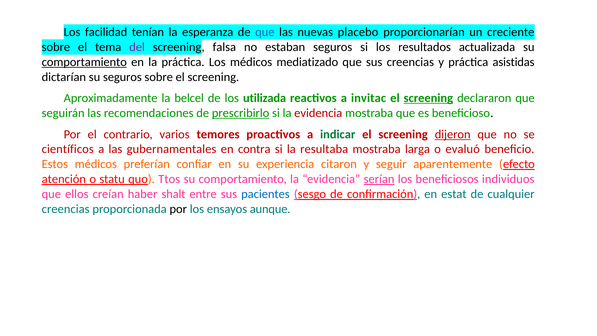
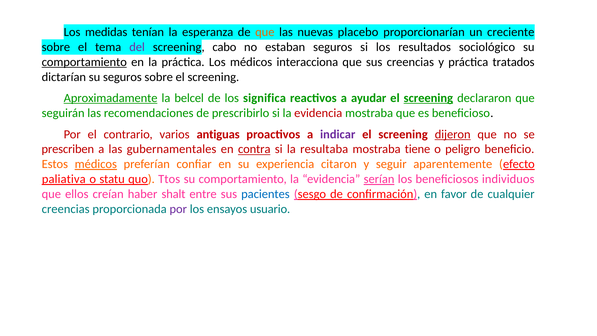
facilidad: facilidad -> medidas (106, 32)
que colour: blue -> orange (265, 32)
falsa: falsa -> cabo (224, 47)
actualizada: actualizada -> sociológico (487, 47)
mediatizado: mediatizado -> interacciona (307, 62)
asistidas: asistidas -> tratados (514, 62)
Aproximadamente underline: none -> present (111, 98)
utilizada: utilizada -> significa (264, 98)
invitac: invitac -> ayudar (369, 98)
prescribirlo underline: present -> none (241, 113)
temores: temores -> antiguas (218, 134)
indicar colour: green -> purple (338, 134)
científicos: científicos -> prescriben (68, 149)
contra underline: none -> present (254, 149)
larga: larga -> tiene (418, 149)
evaluó: evaluó -> peligro (463, 149)
médicos underline: none -> present (96, 164)
atención: atención -> paliativa (64, 179)
estat: estat -> favor (454, 194)
por colour: black -> purple (178, 209)
aunque: aunque -> usuario (270, 209)
